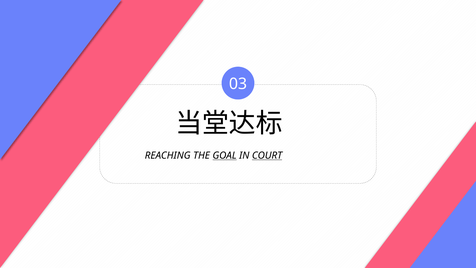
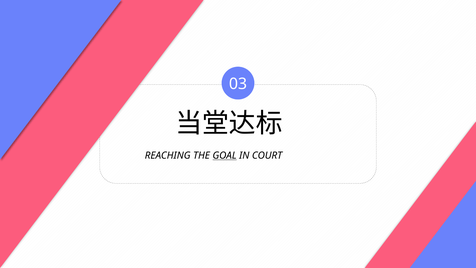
COURT underline: present -> none (267, 155)
